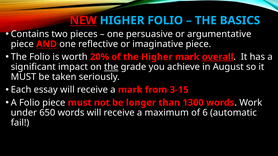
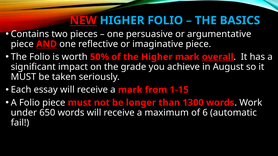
20%: 20% -> 50% (99, 57)
the underline: present -> none (111, 67)
3-15: 3-15 -> 1-15 (179, 90)
